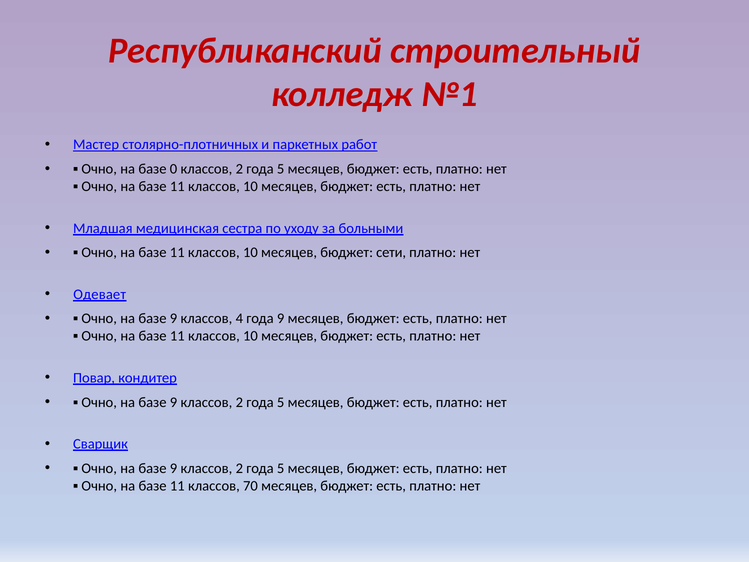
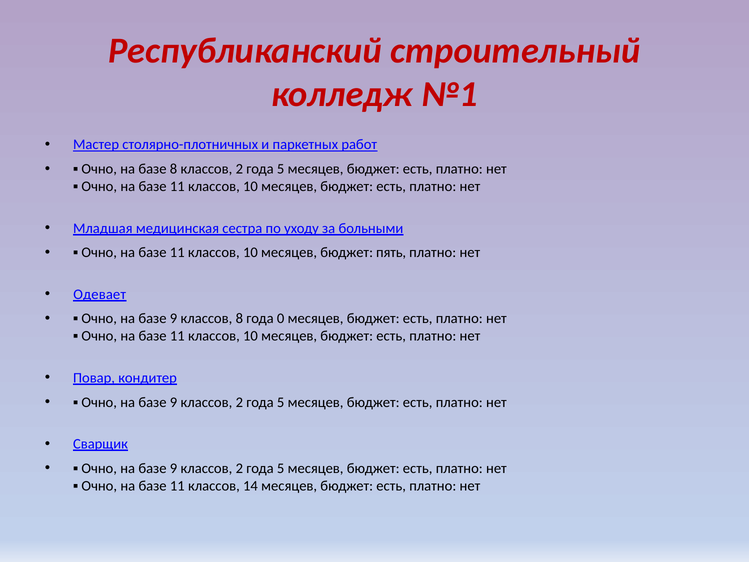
базе 0: 0 -> 8 (174, 169)
сети: сети -> пять (391, 252)
классов 4: 4 -> 8 (239, 319)
года 9: 9 -> 0 (281, 319)
70: 70 -> 14 (250, 486)
